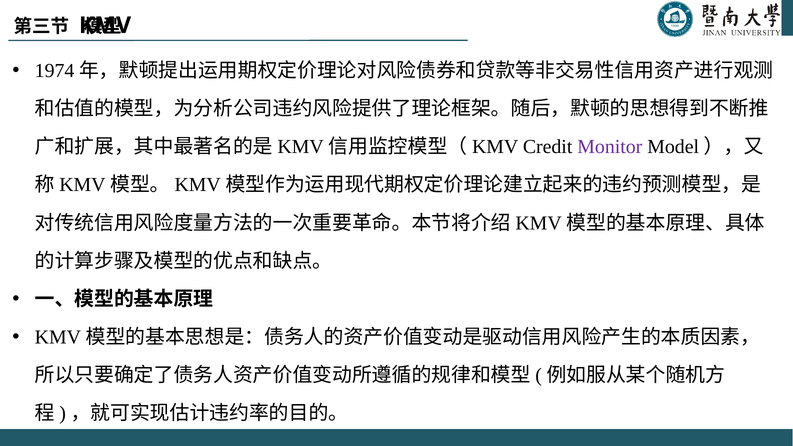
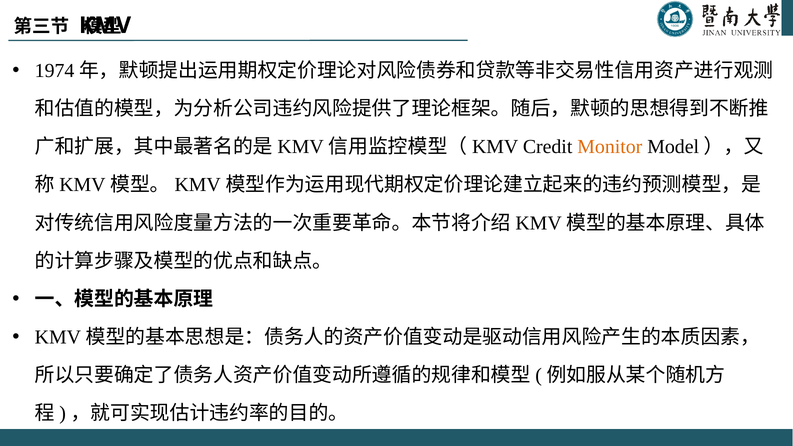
Monitor colour: purple -> orange (610, 147)
